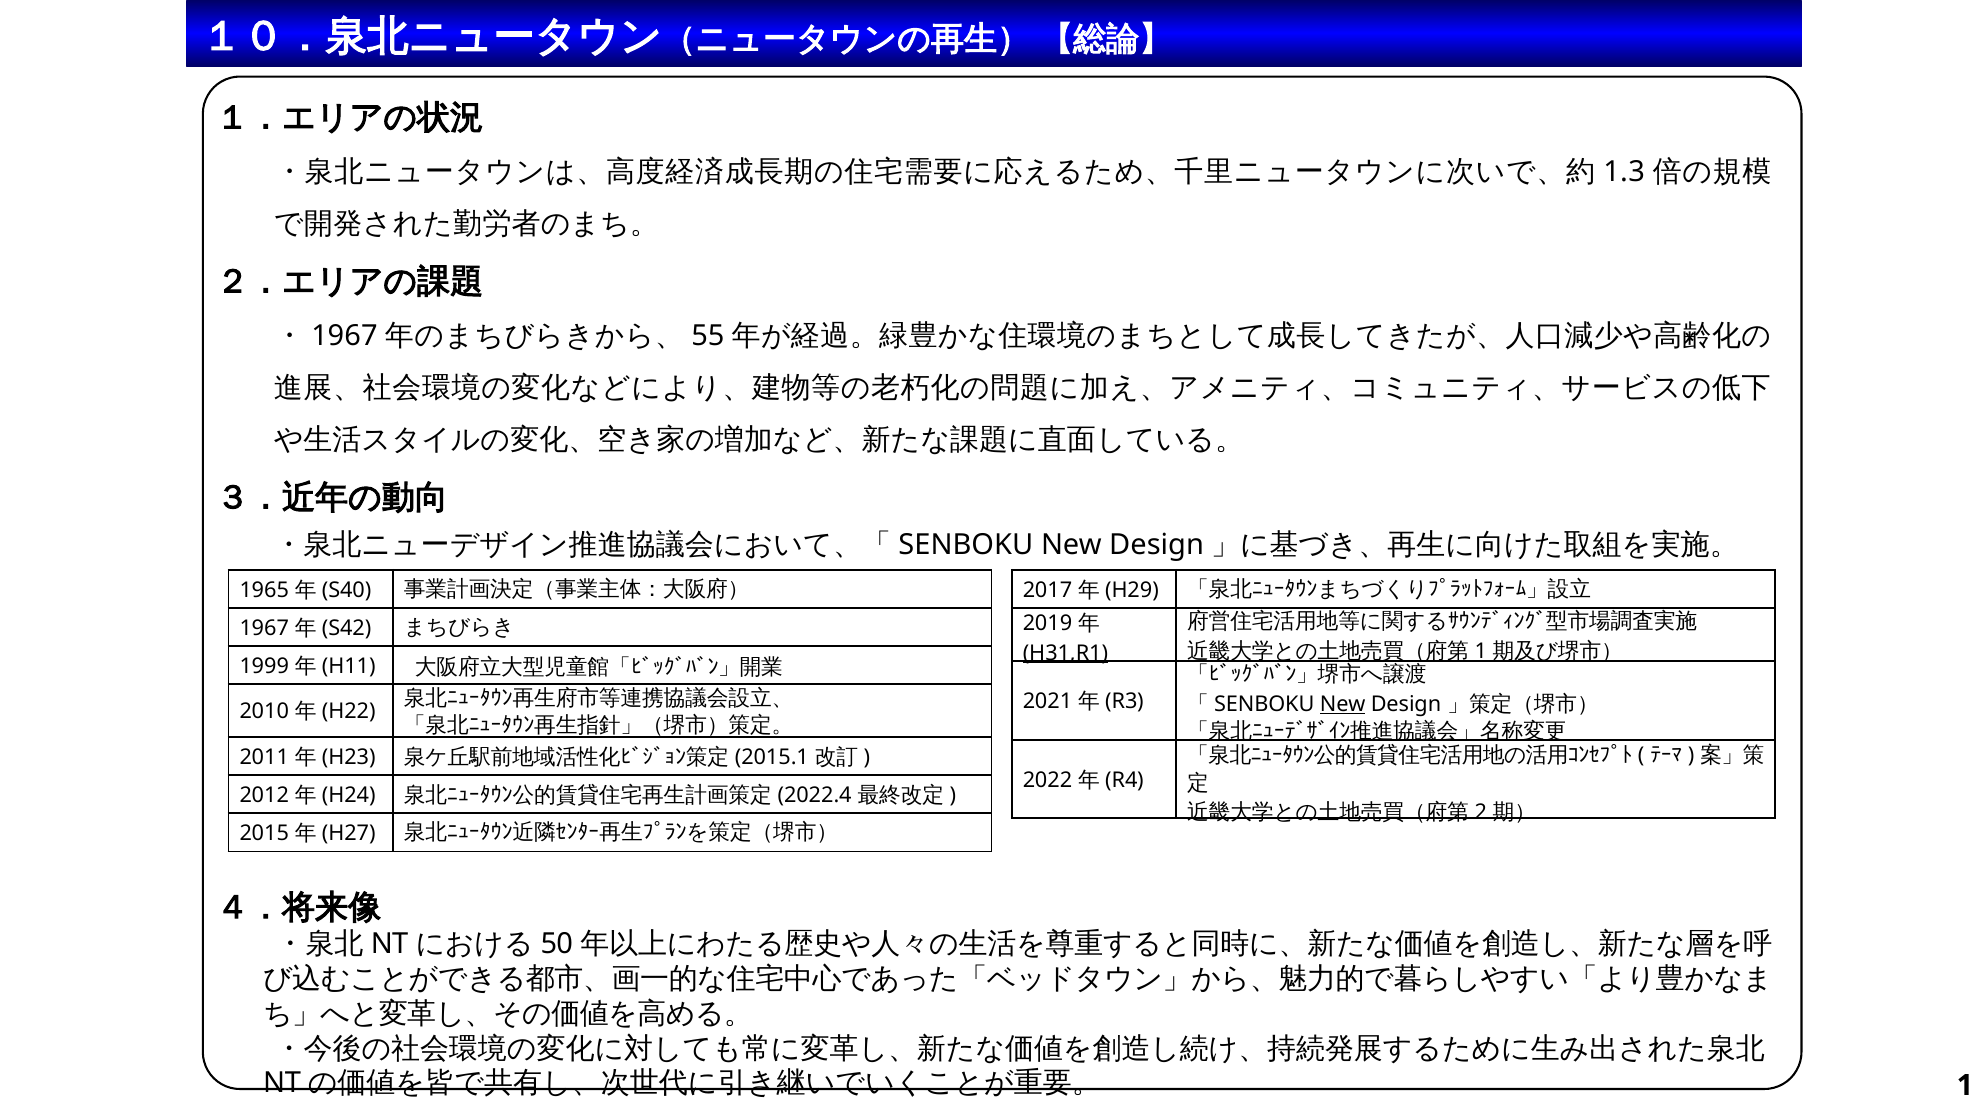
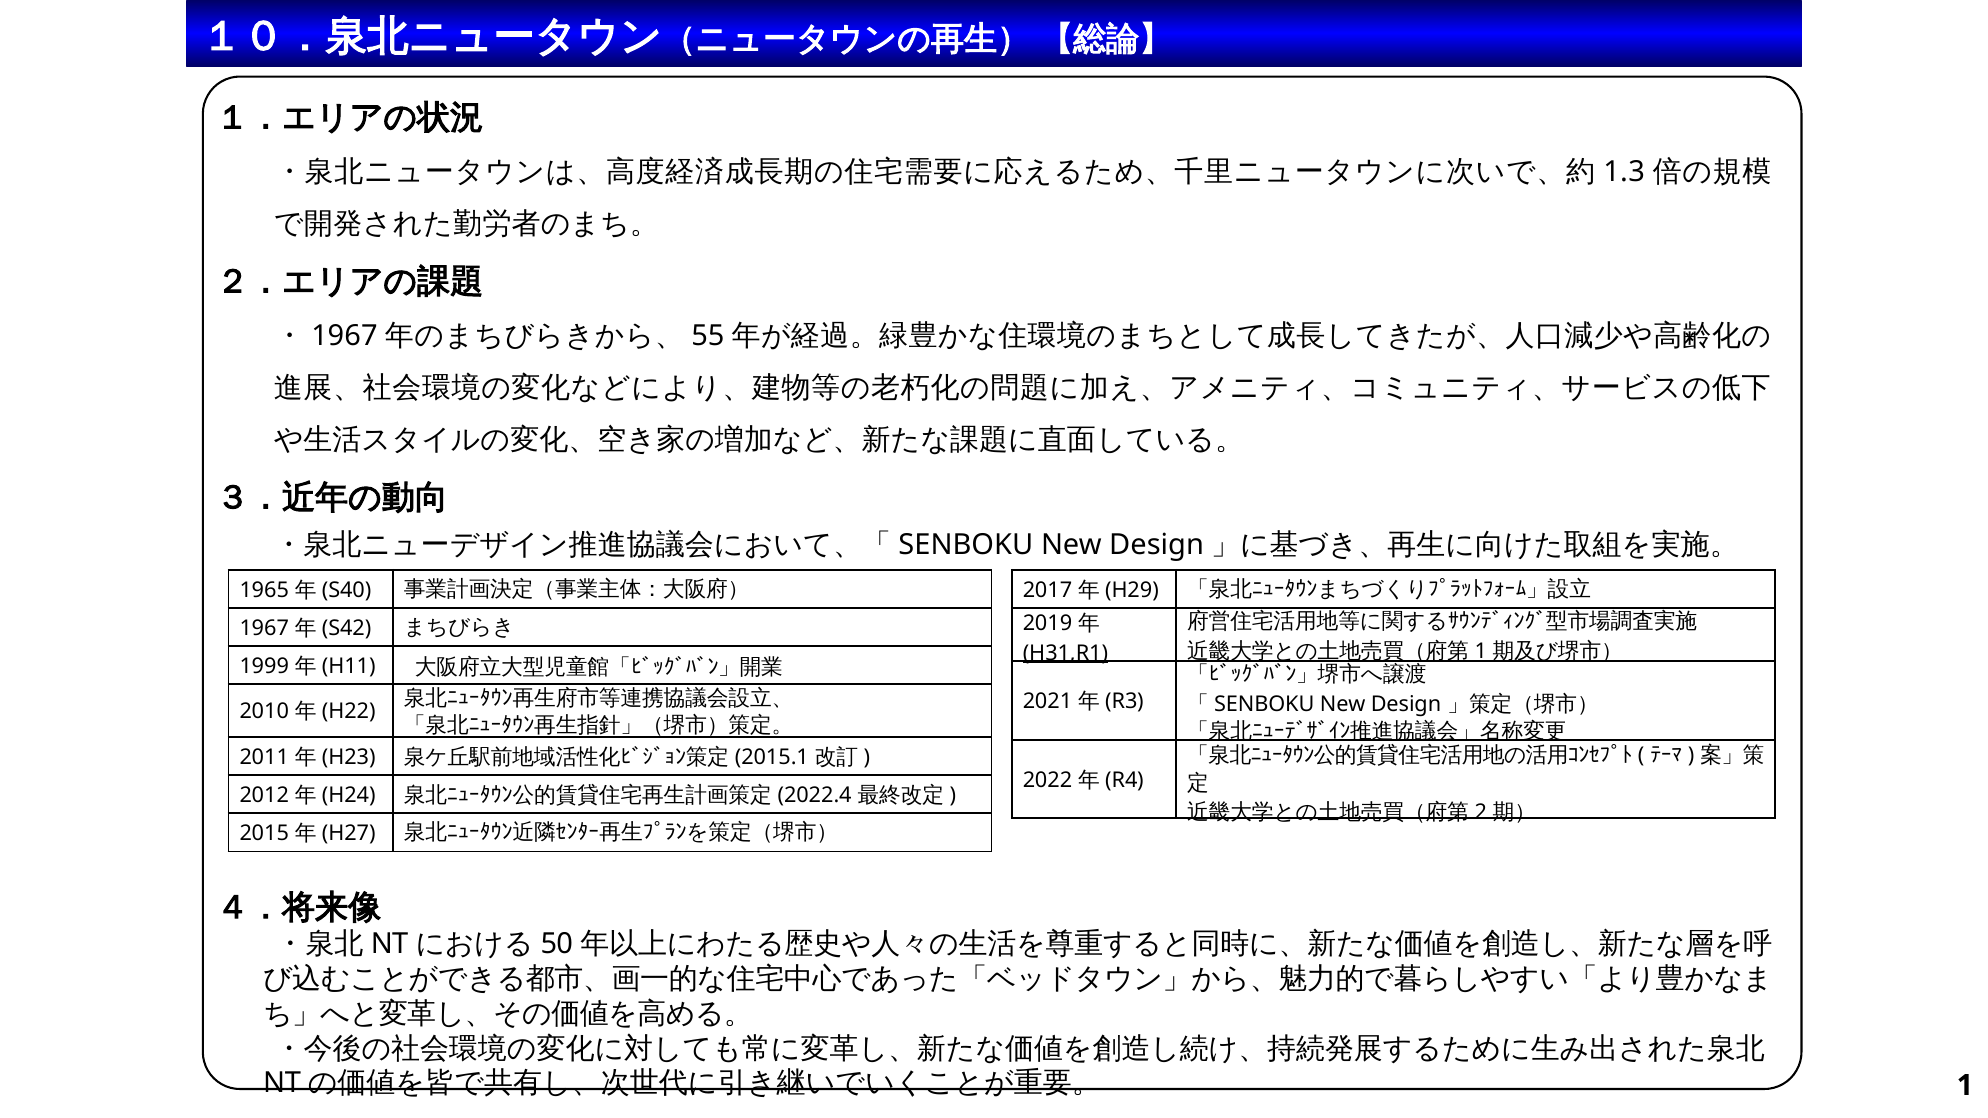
New underline: present -> none (1343, 704)
